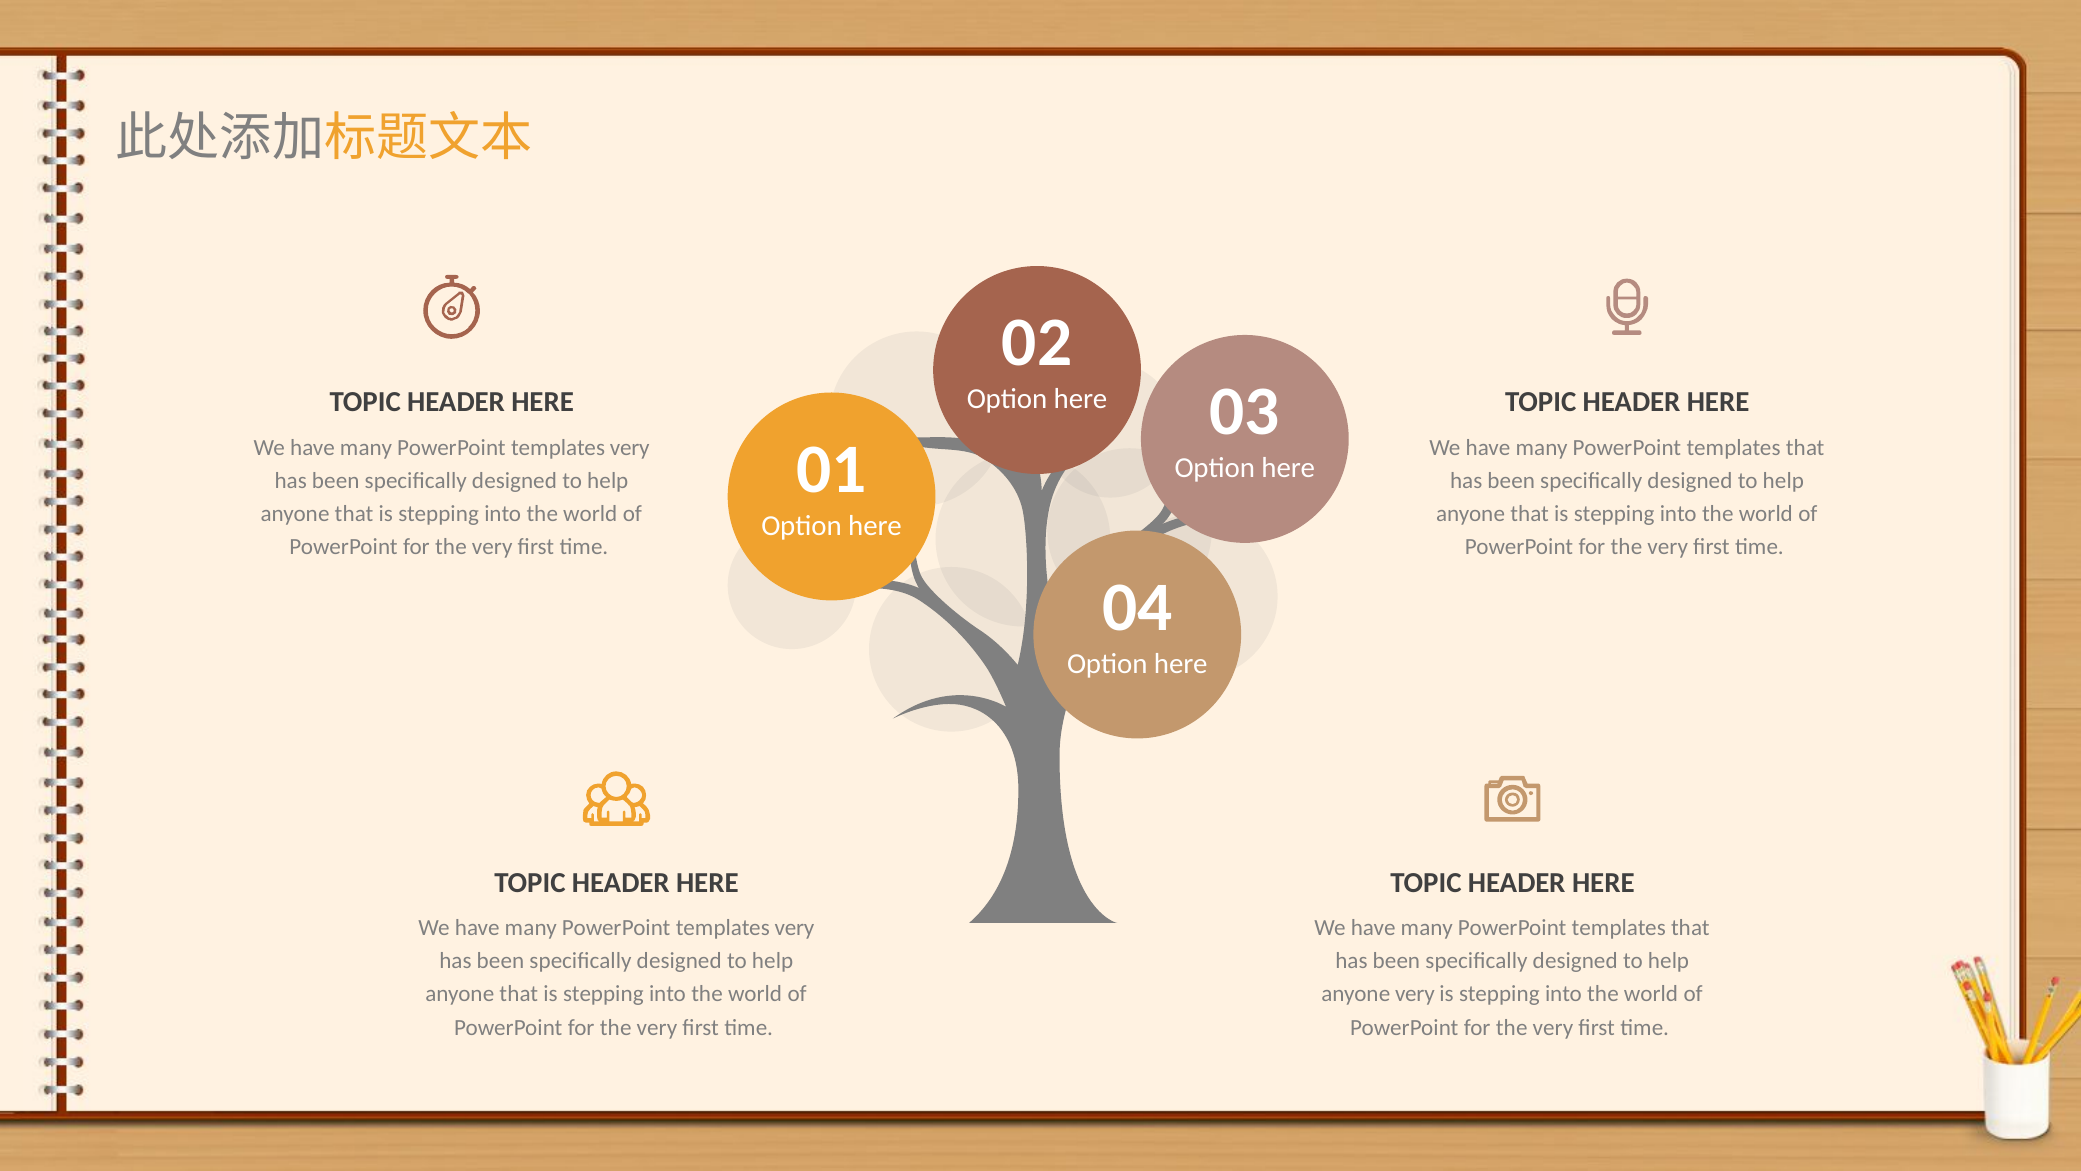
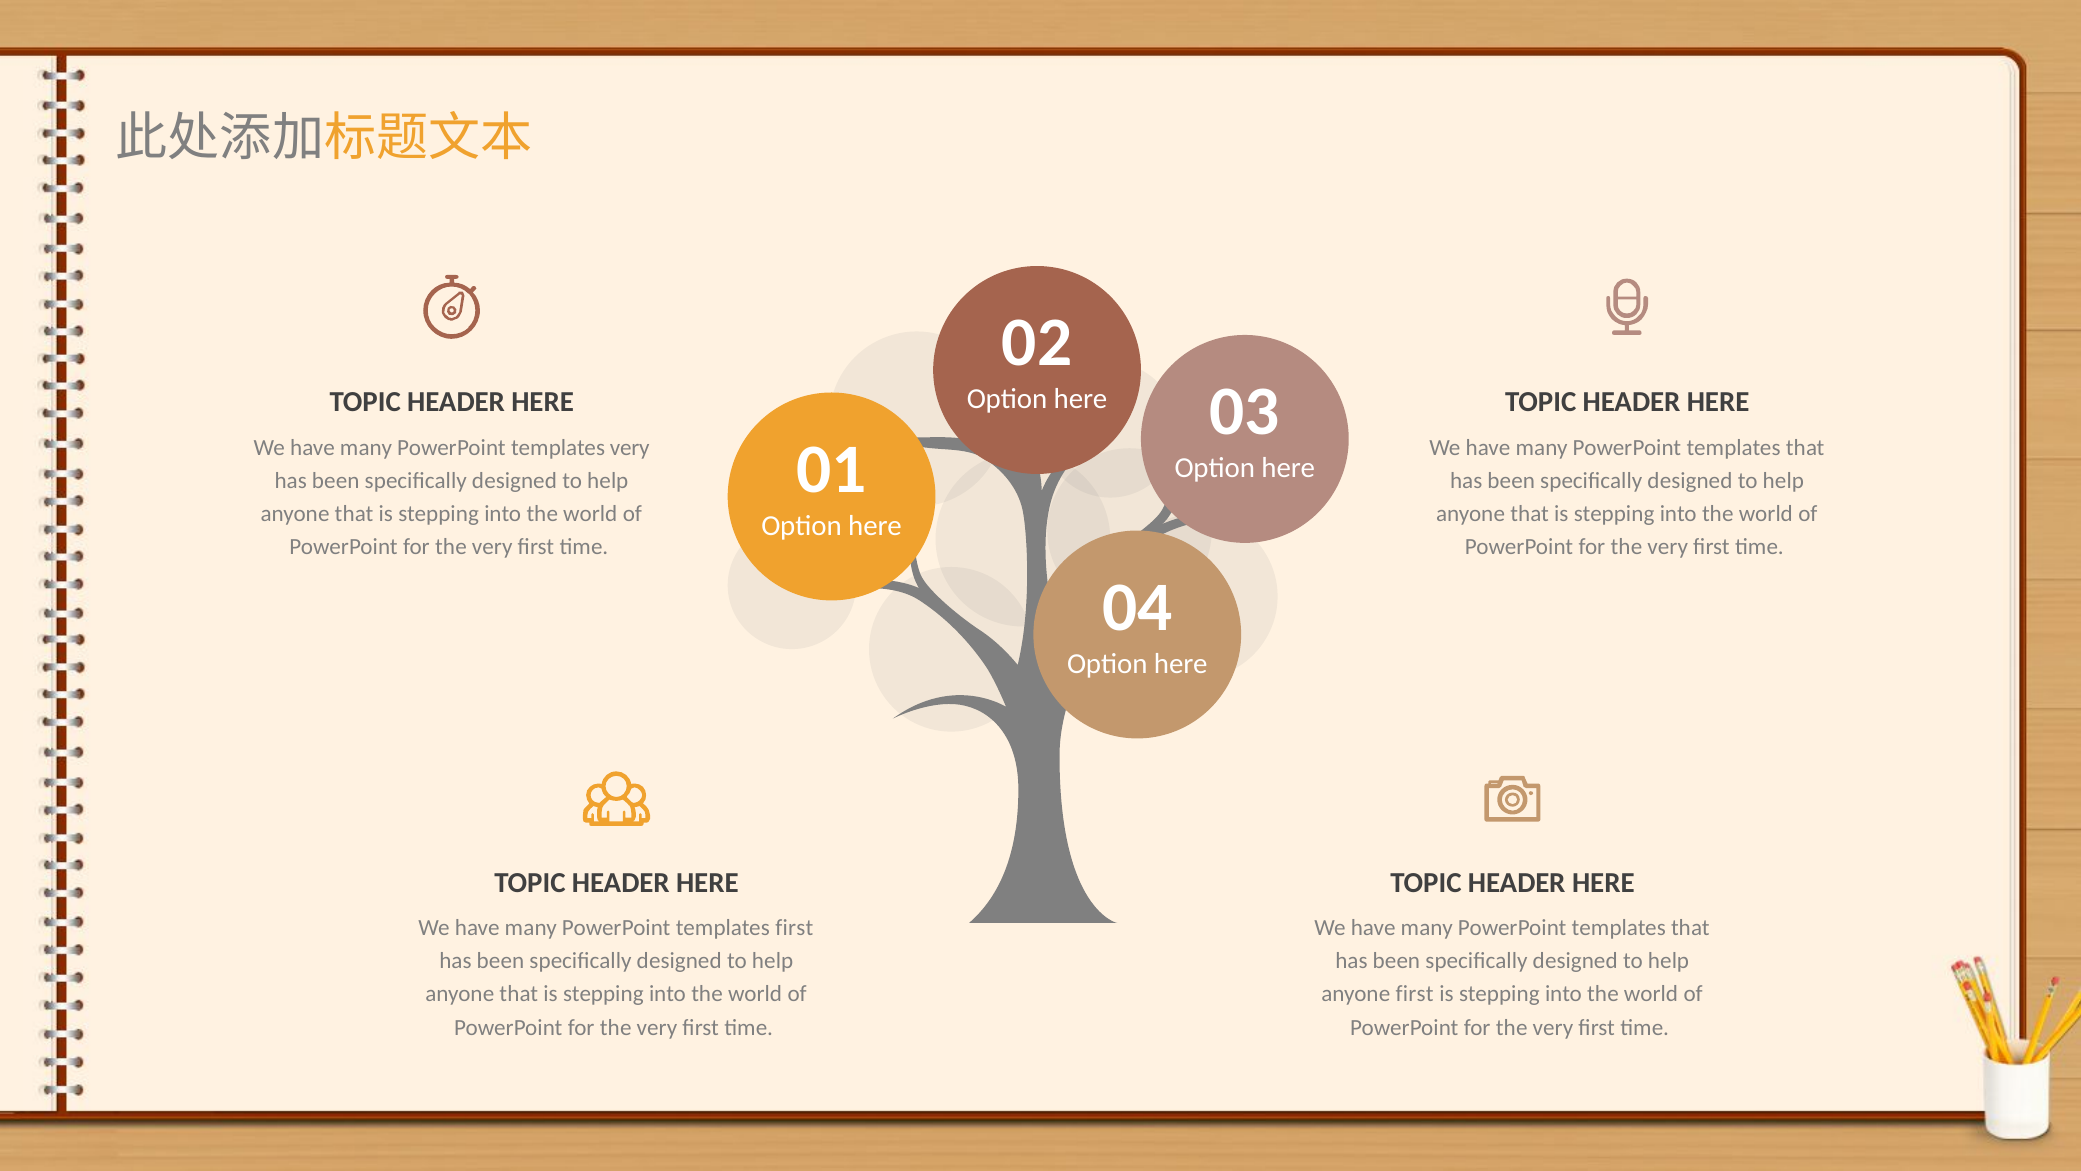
very: very -> first (794, 928)
anyone very: very -> first (1415, 994)
